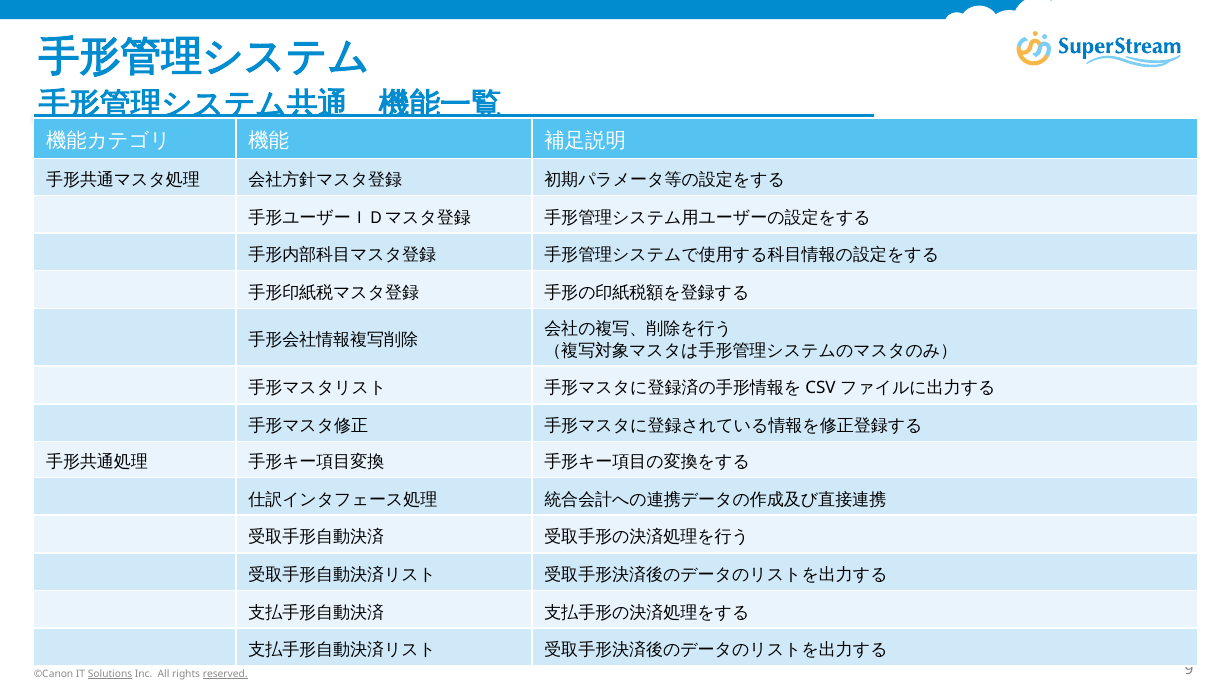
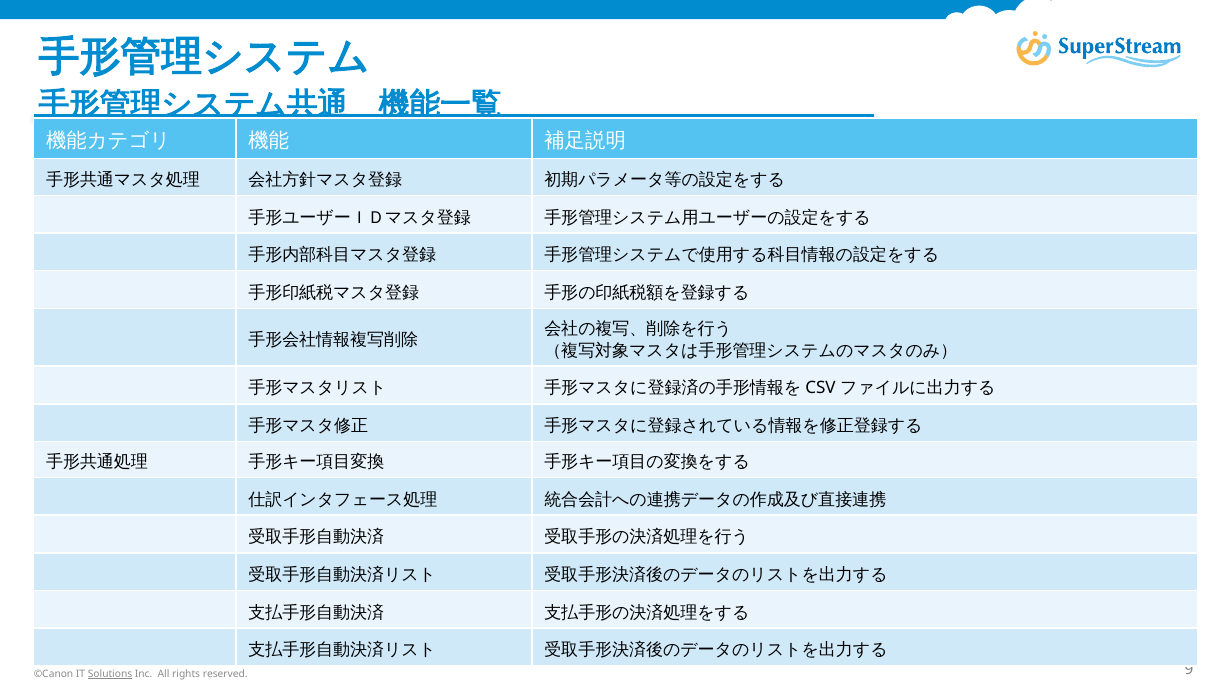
reserved underline: present -> none (225, 674)
